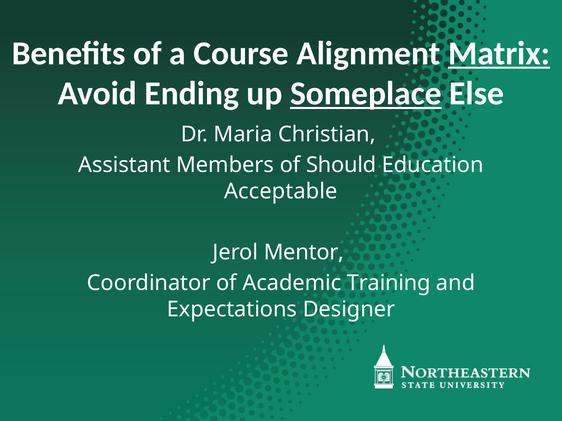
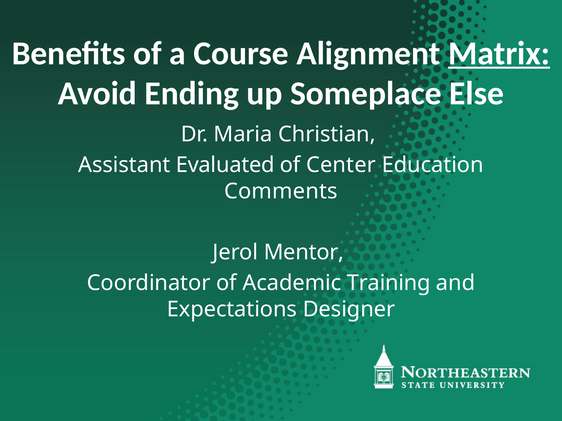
Someplace underline: present -> none (366, 94)
Members: Members -> Evaluated (225, 165)
Should: Should -> Center (341, 165)
Acceptable: Acceptable -> Comments (281, 191)
